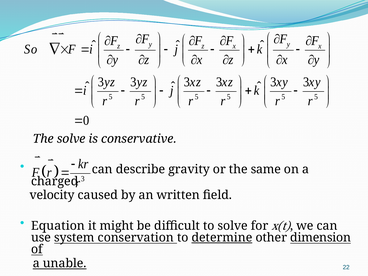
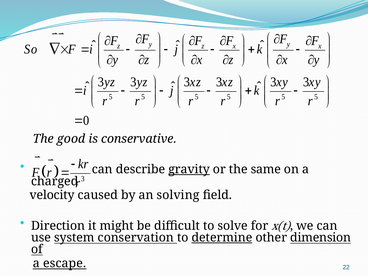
The solve: solve -> good (71, 139)
gravity underline: none -> present (189, 169)
written: written -> solving (178, 195)
Equation: Equation -> Direction (58, 226)
unable: unable -> escape (65, 263)
